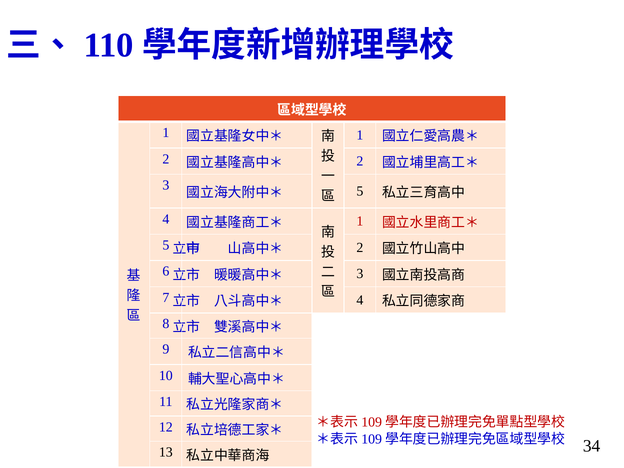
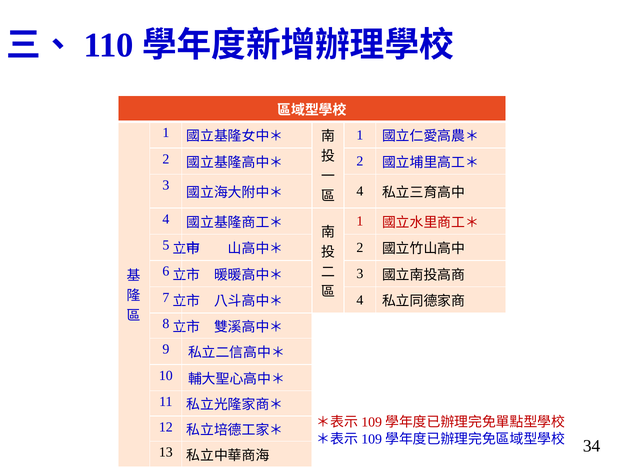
5: 5 -> 4 (360, 191)
